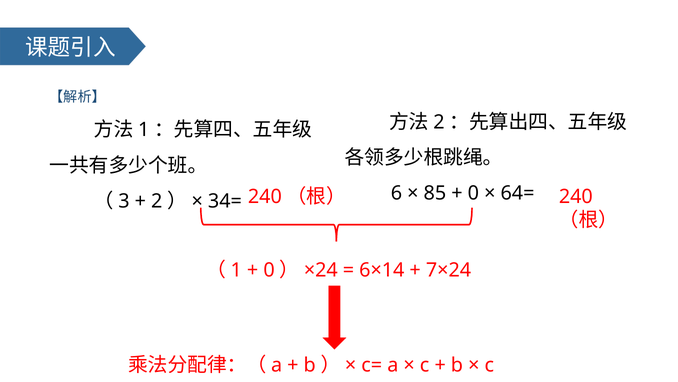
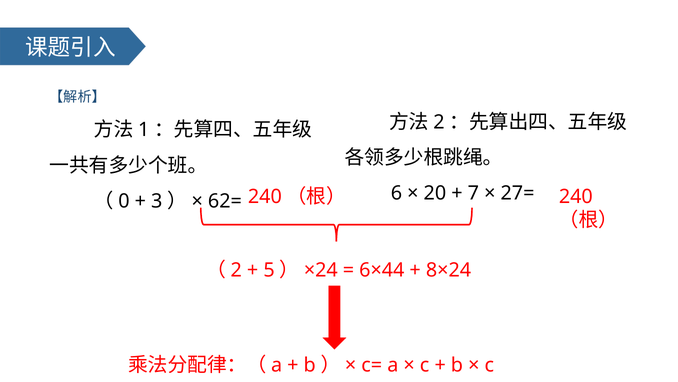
85: 85 -> 20 (435, 193)
0: 0 -> 7 (473, 193)
64=: 64= -> 27= (517, 193)
3: 3 -> 0 (124, 201)
2: 2 -> 3 (157, 201)
34=: 34= -> 62= (225, 201)
1: 1 -> 2 (236, 270)
0: 0 -> 5 (269, 270)
6×14: 6×14 -> 6×44 (382, 270)
7×24: 7×24 -> 8×24 (449, 270)
